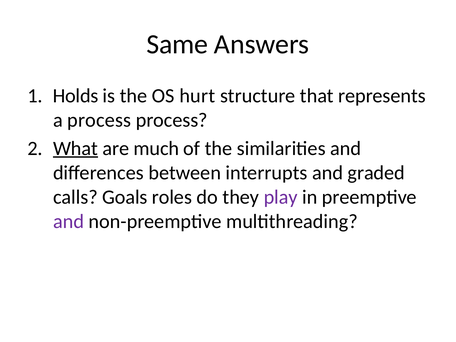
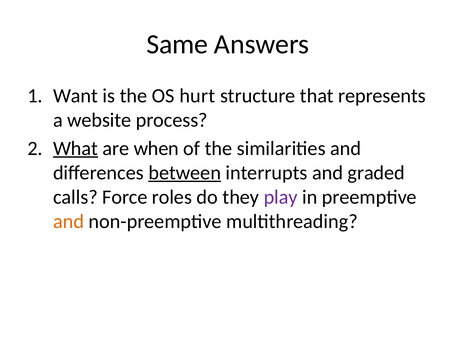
Holds: Holds -> Want (76, 96)
a process: process -> website (99, 120)
much: much -> when (156, 148)
between underline: none -> present (185, 173)
Goals: Goals -> Force (125, 197)
and colour: purple -> orange (69, 221)
